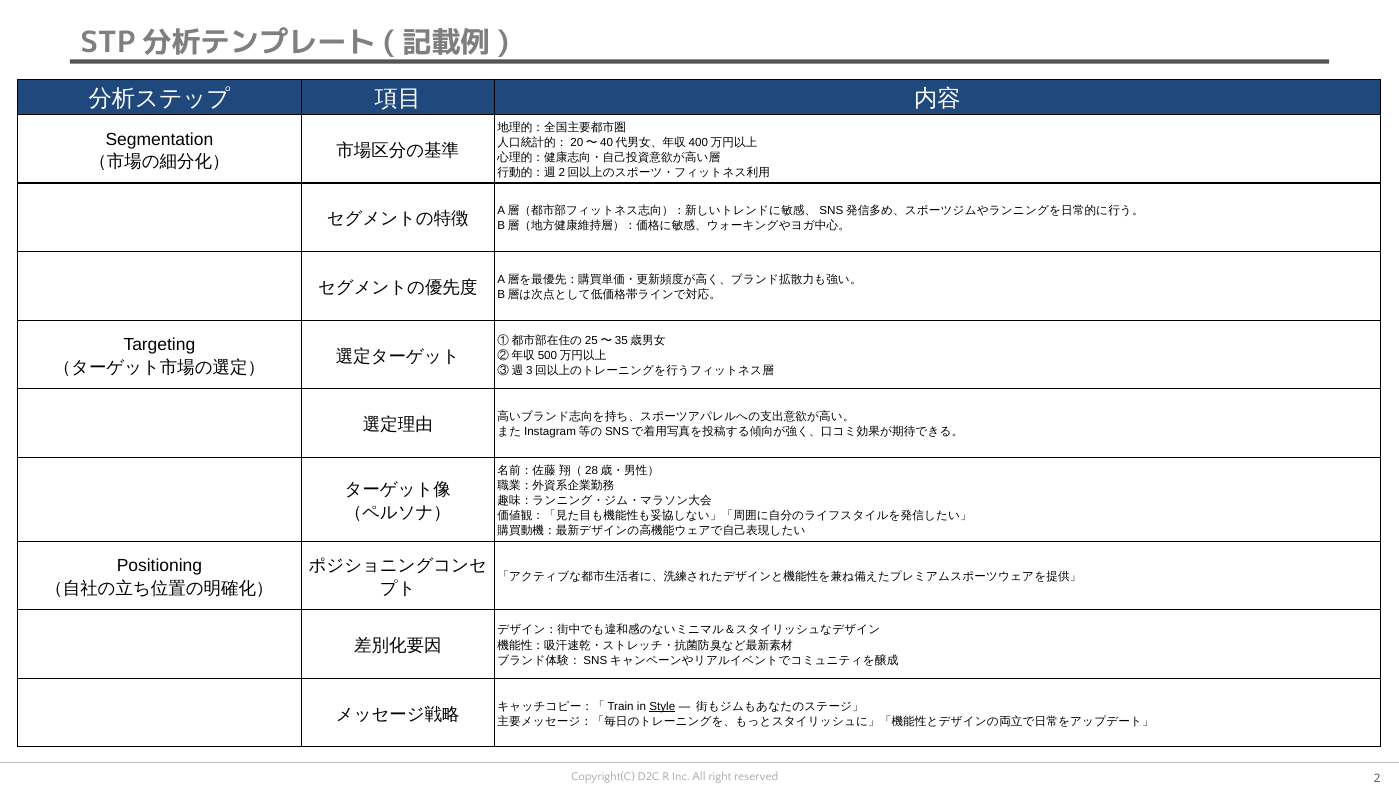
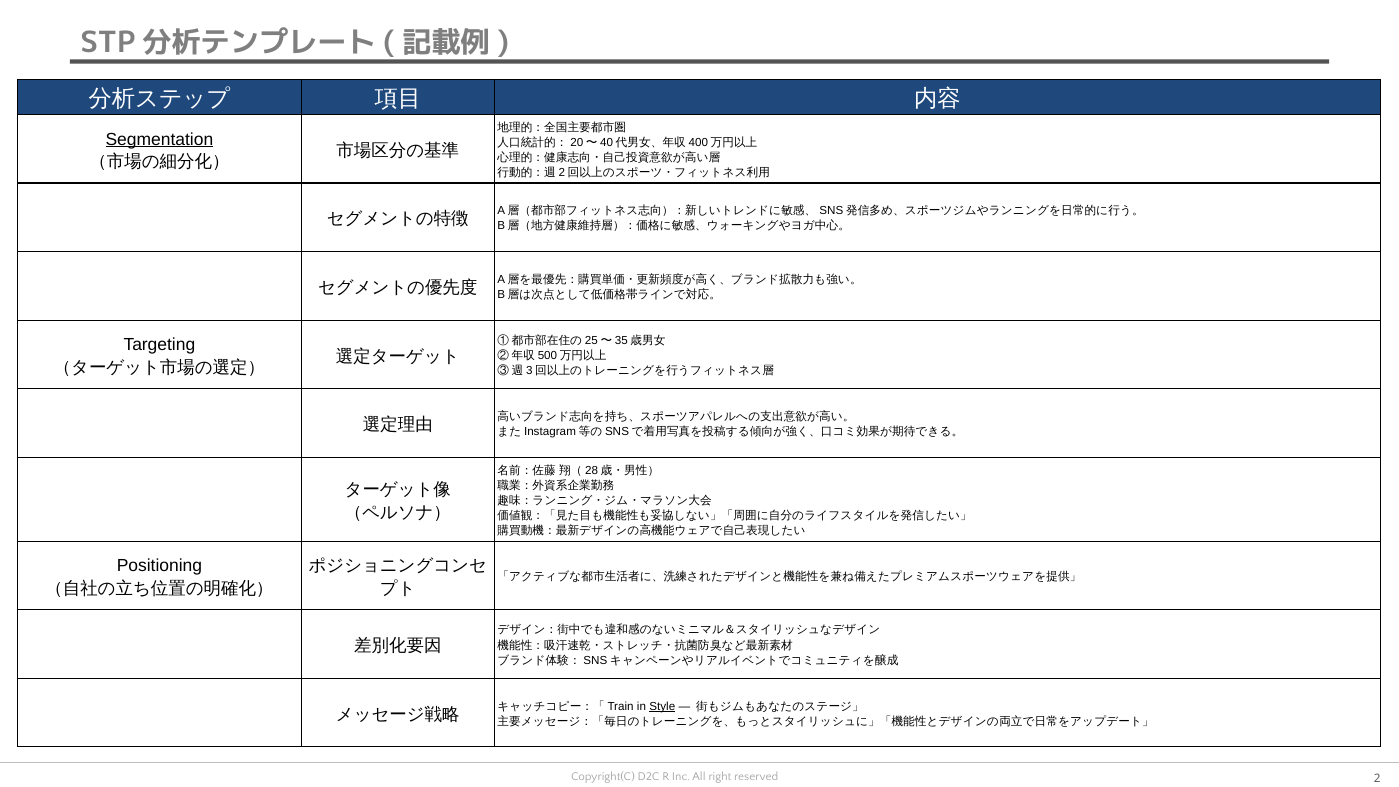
Segmentation underline: none -> present (159, 139)
